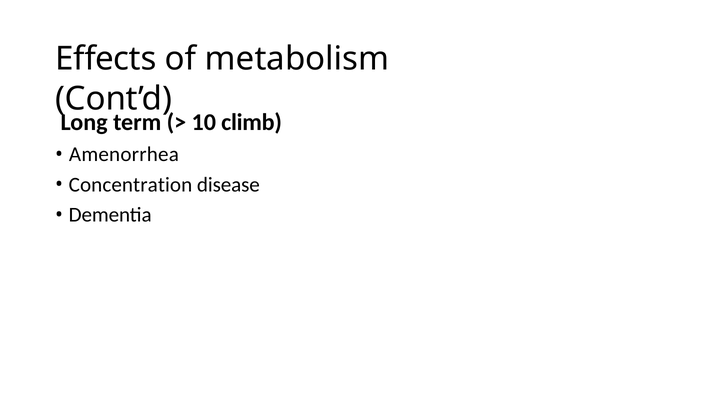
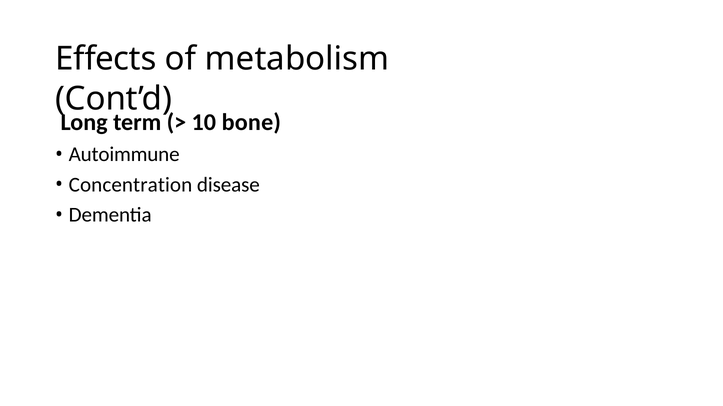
climb: climb -> bone (251, 123)
Amenorrhea: Amenorrhea -> Autoimmune (124, 155)
